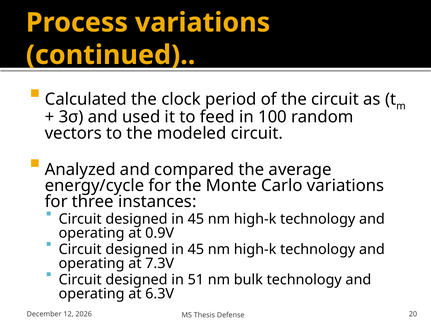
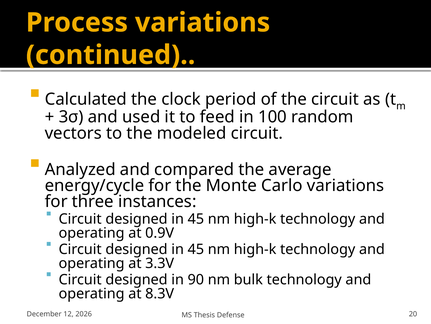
7.3V: 7.3V -> 3.3V (160, 263)
51: 51 -> 90 (196, 279)
6.3V: 6.3V -> 8.3V (160, 293)
